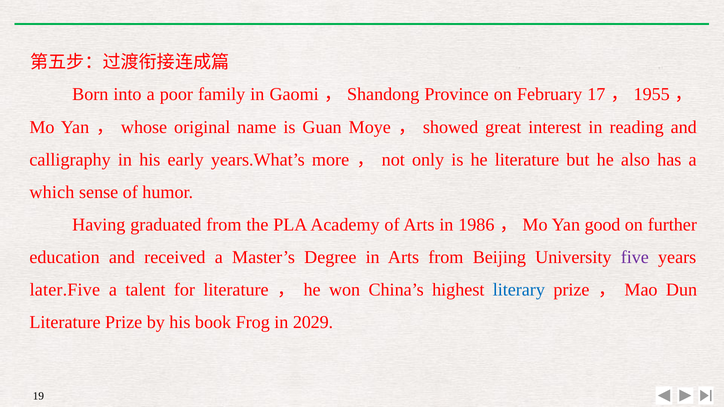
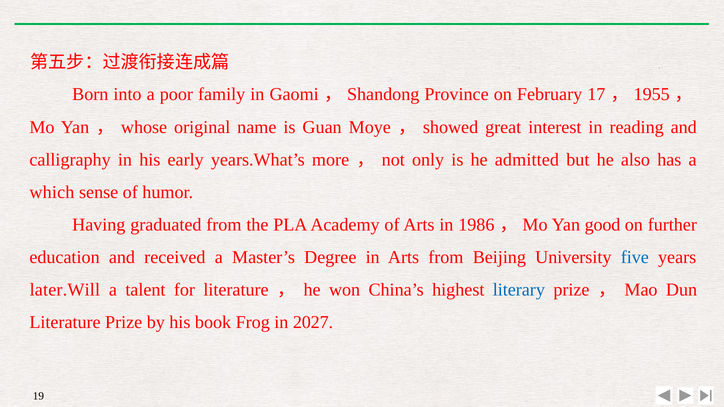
he literature: literature -> admitted (527, 160)
five colour: purple -> blue (635, 257)
later.Five: later.Five -> later.Will (65, 290)
2029: 2029 -> 2027 (313, 323)
